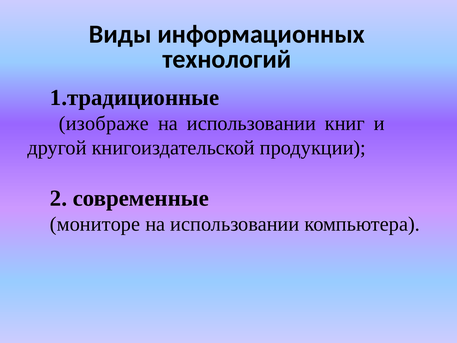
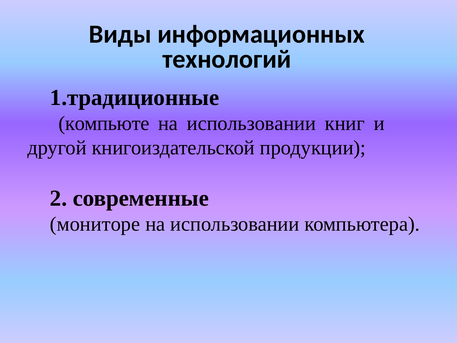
изображе: изображе -> компьюте (104, 123)
